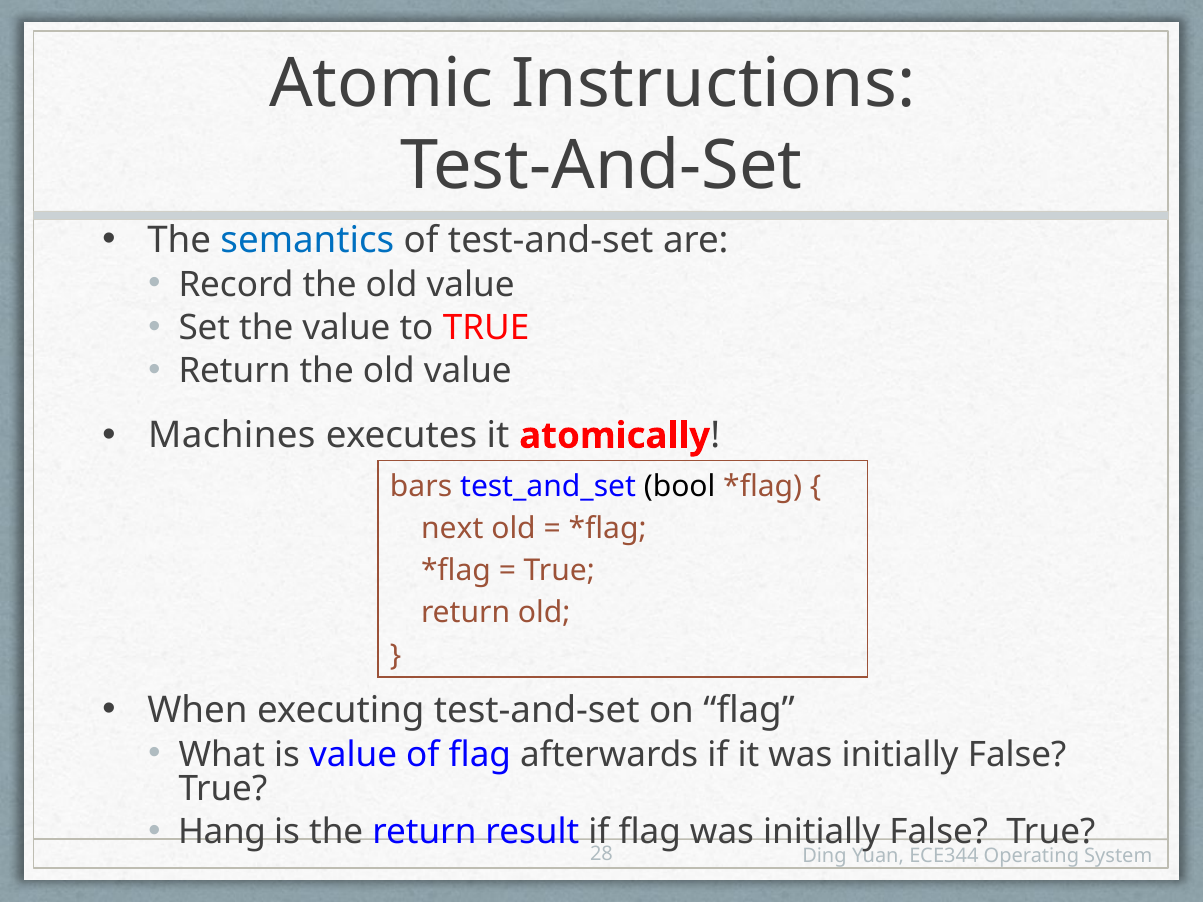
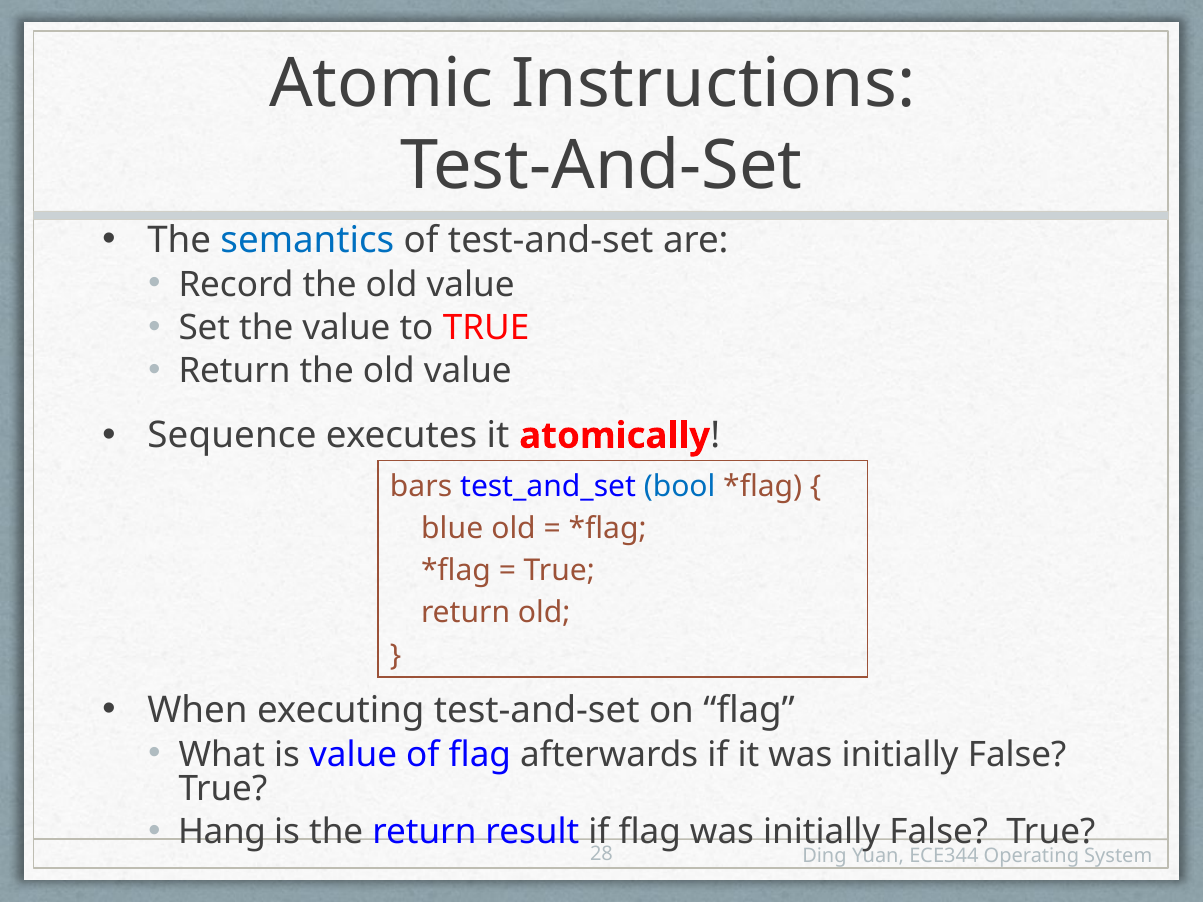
Machines: Machines -> Sequence (232, 436)
bool colour: black -> blue (680, 487)
next: next -> blue (452, 529)
